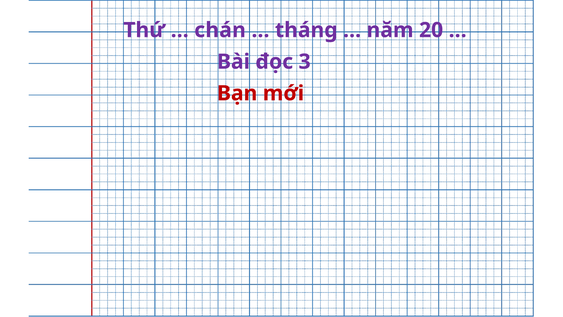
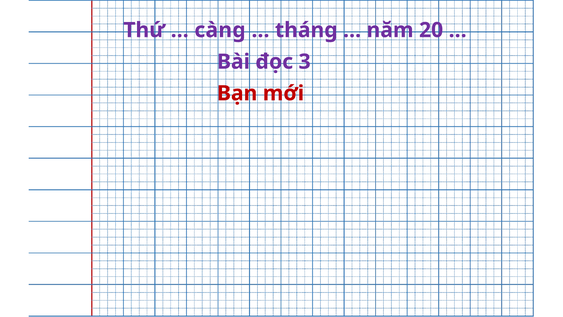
chán: chán -> càng (220, 30)
